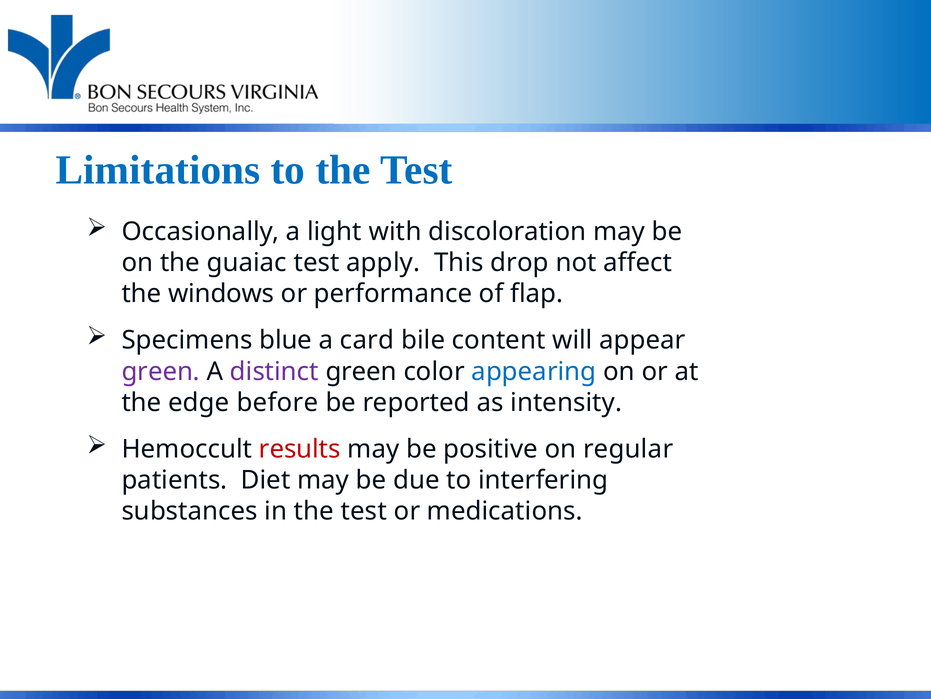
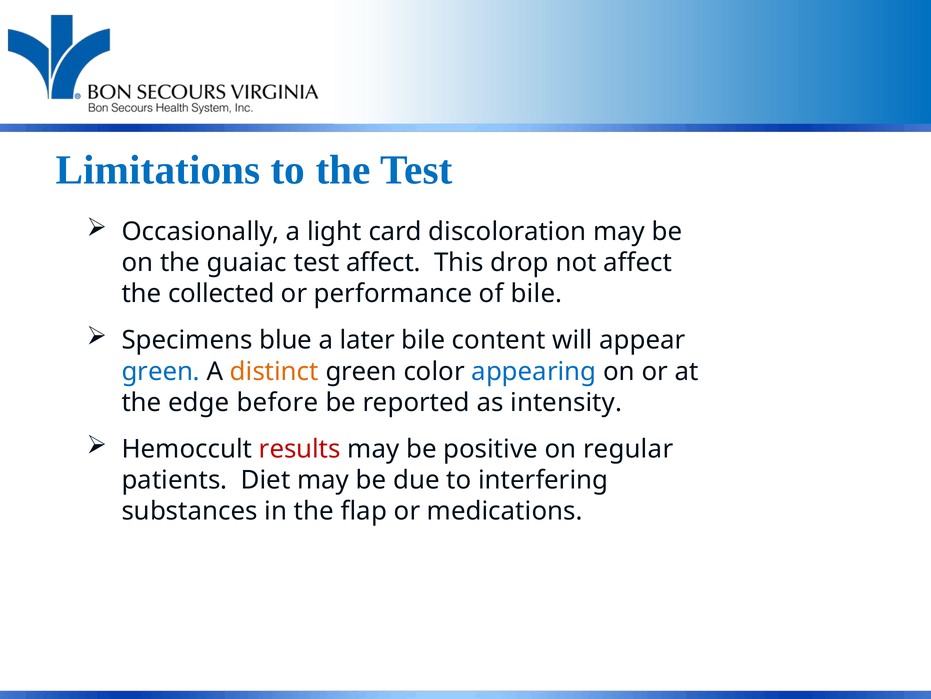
with: with -> card (395, 231)
test apply: apply -> affect (383, 262)
windows: windows -> collected (221, 293)
of flap: flap -> bile (536, 293)
card: card -> later (367, 340)
green colour: purple -> blue (161, 371)
distinct colour: purple -> orange (274, 371)
in the test: test -> flap (364, 511)
